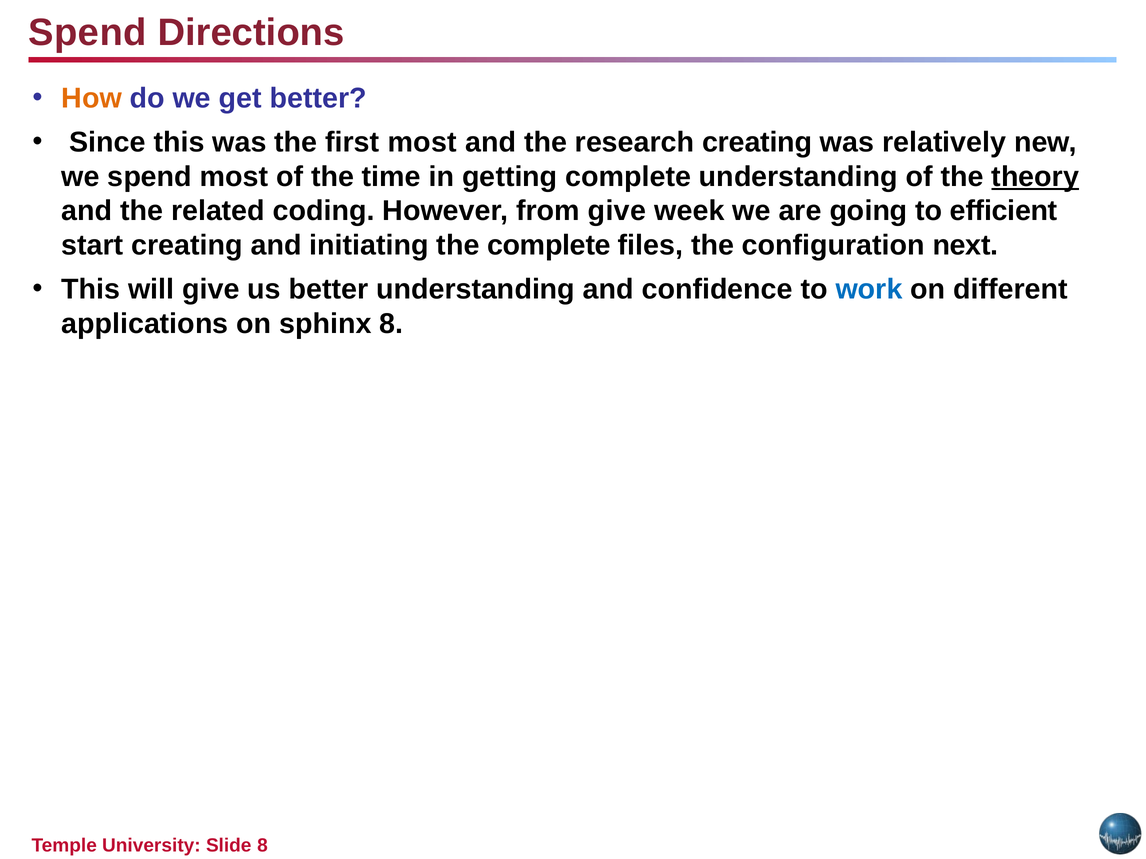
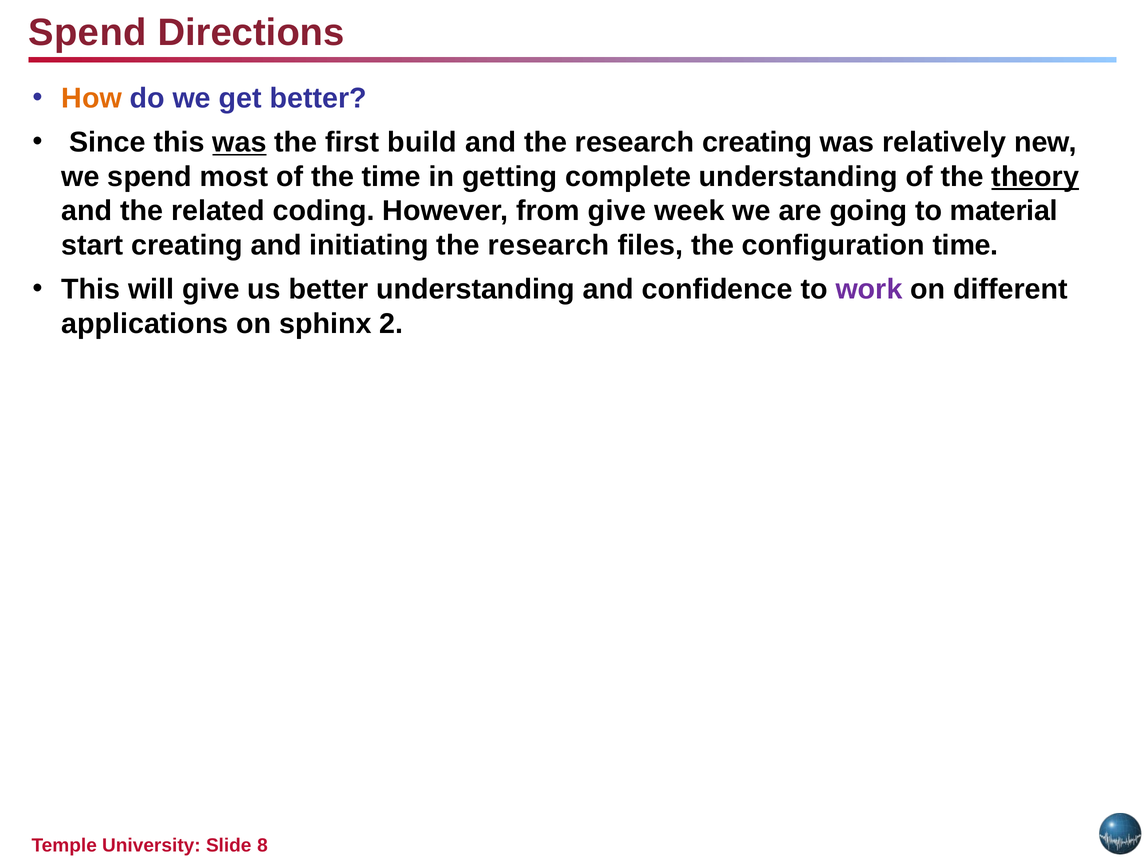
was underline: none -> present (239, 142)
first most: most -> build (422, 142)
efficient: efficient -> material (1004, 211)
initiating the complete: complete -> research (549, 246)
configuration next: next -> time (965, 246)
work colour: blue -> purple (869, 289)
sphinx 8: 8 -> 2 (391, 324)
